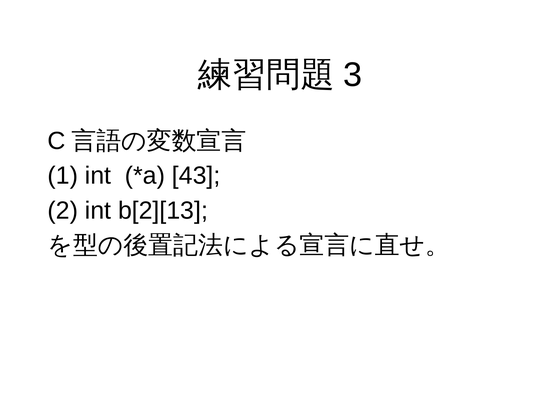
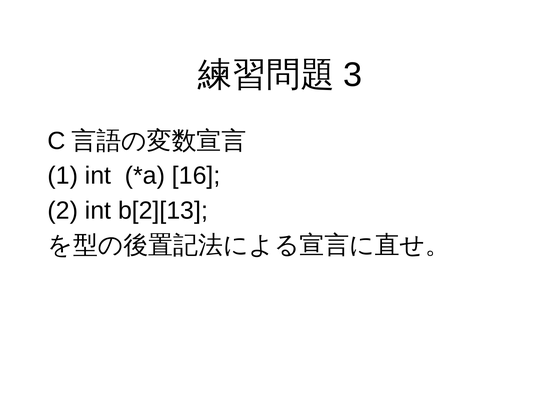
43: 43 -> 16 (196, 176)
